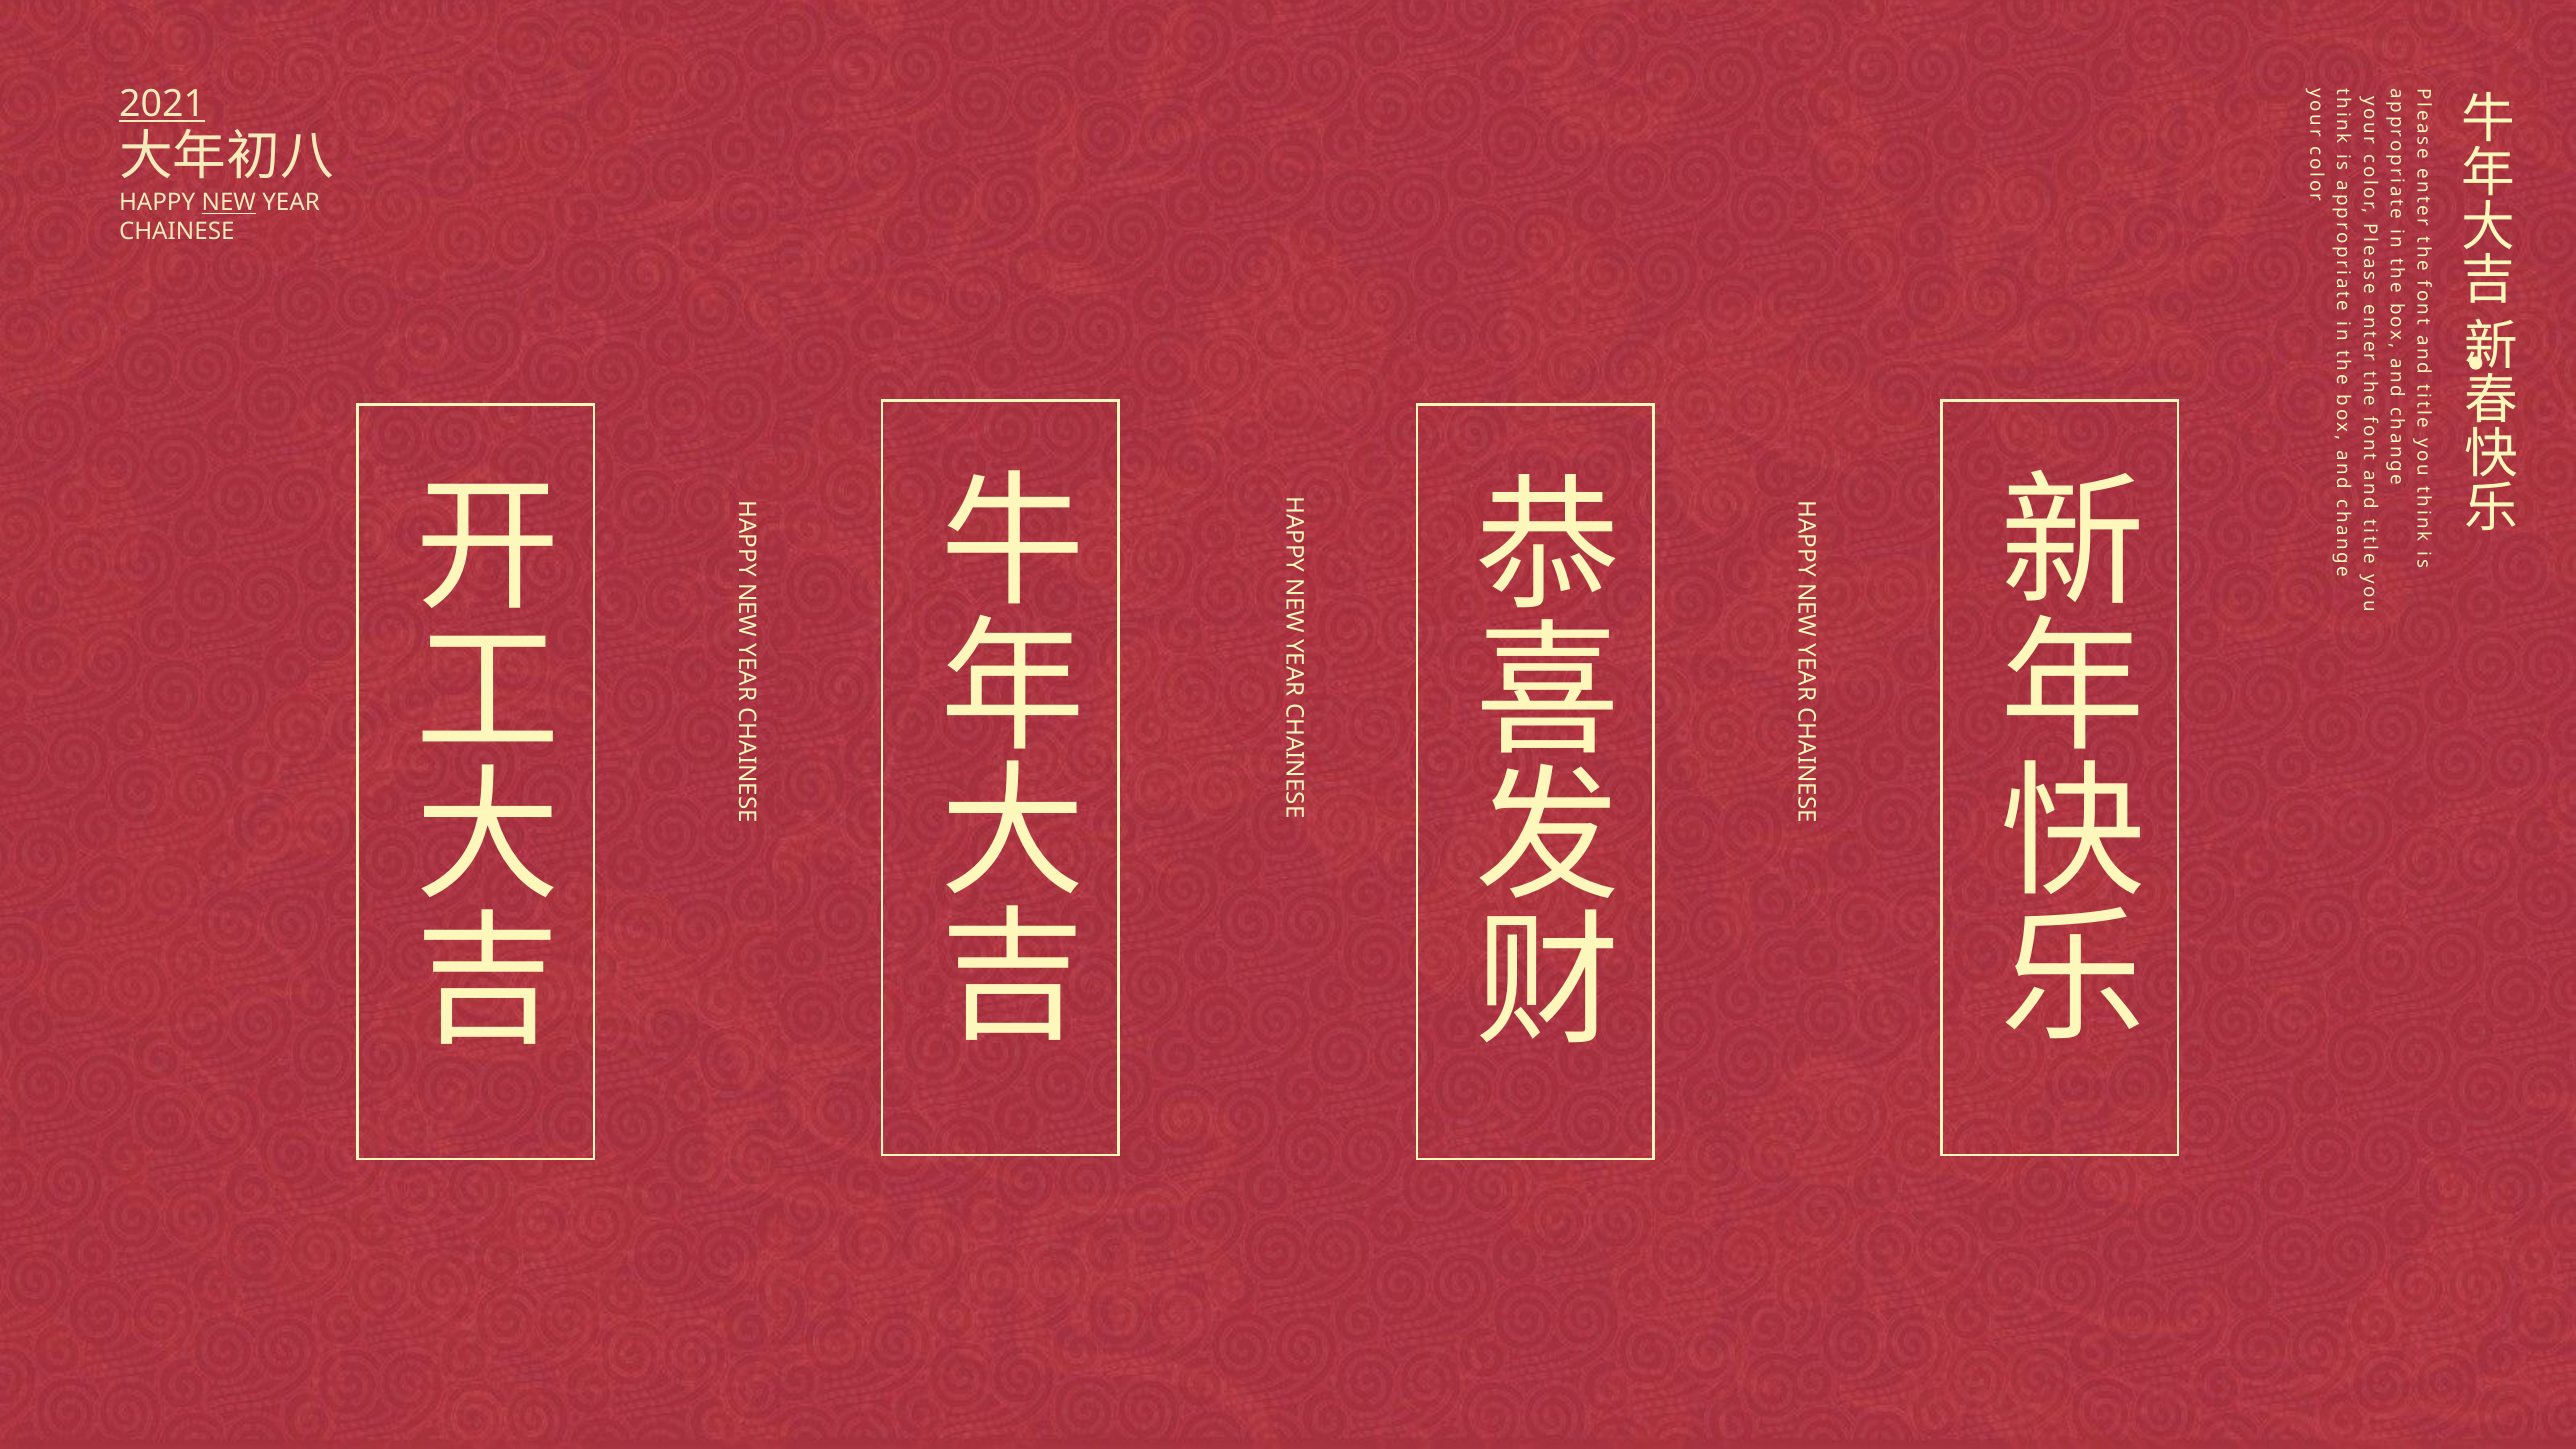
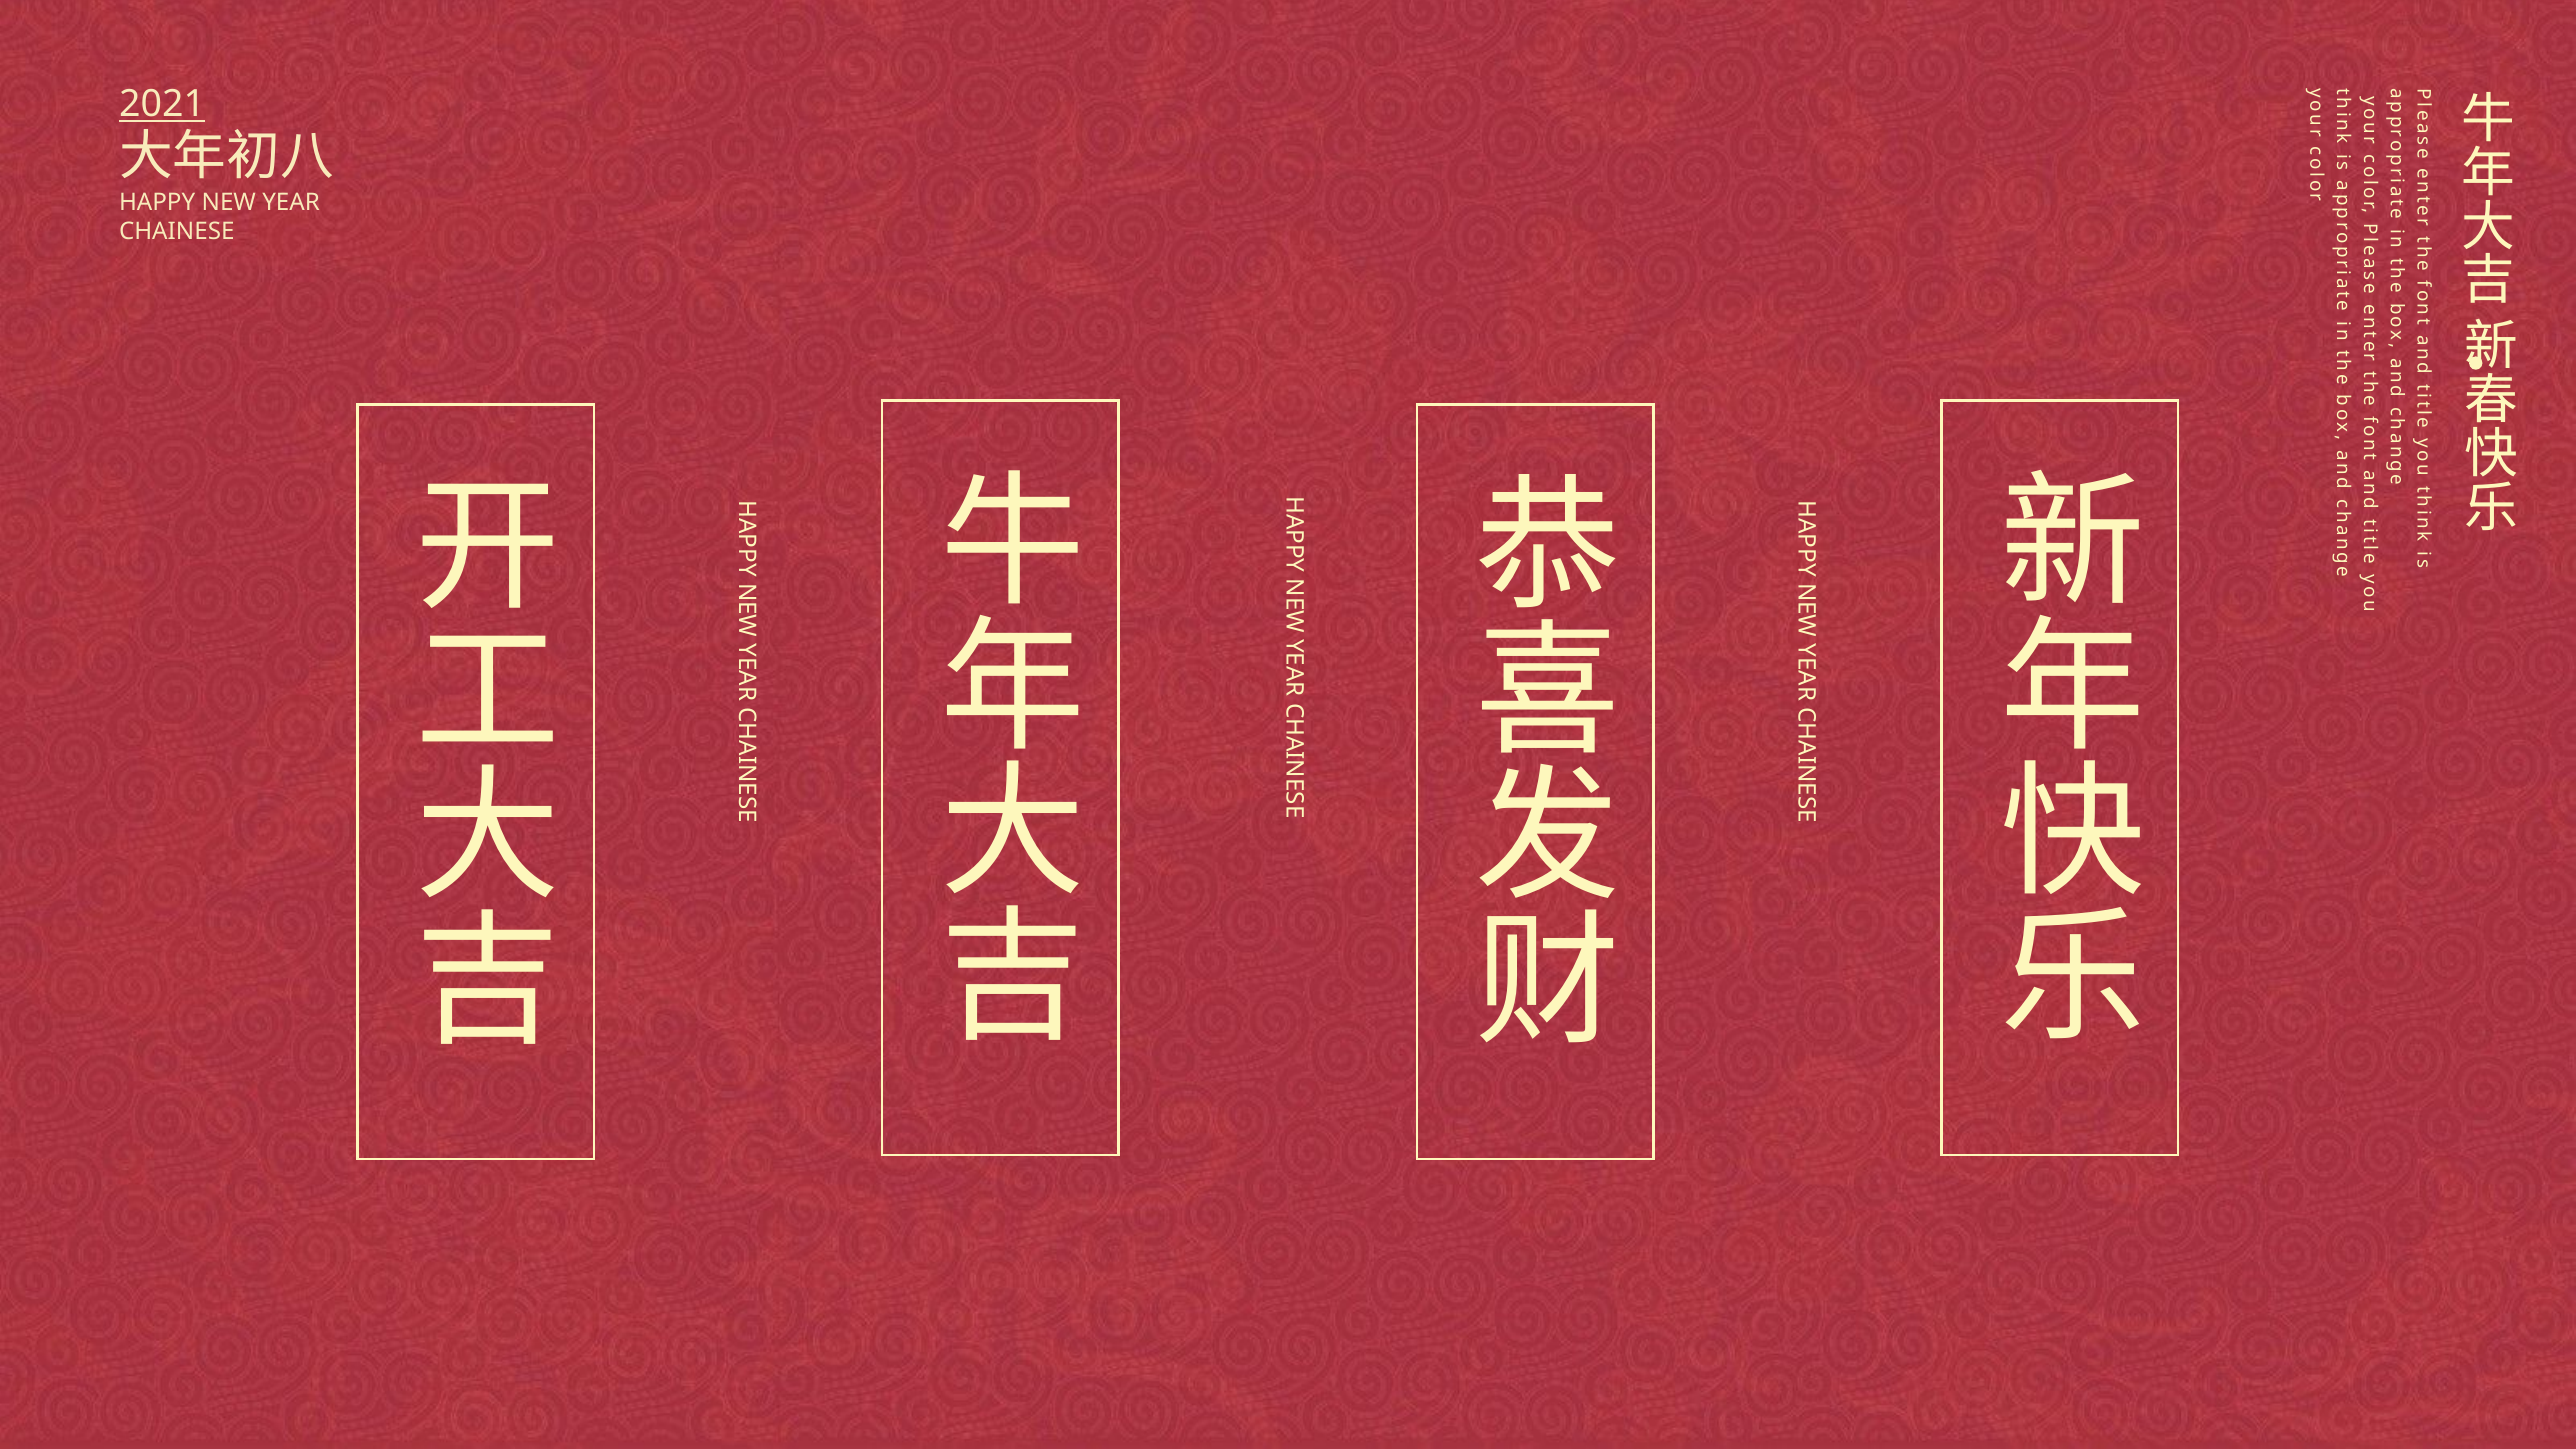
NEW underline: present -> none (229, 203)
